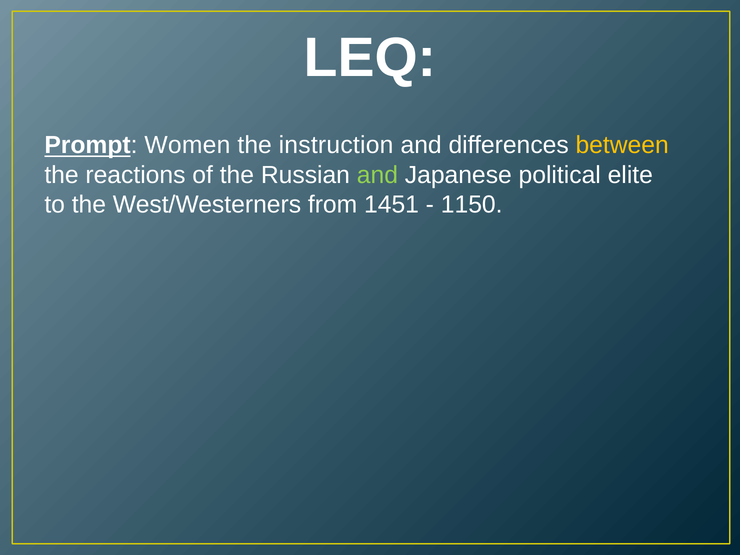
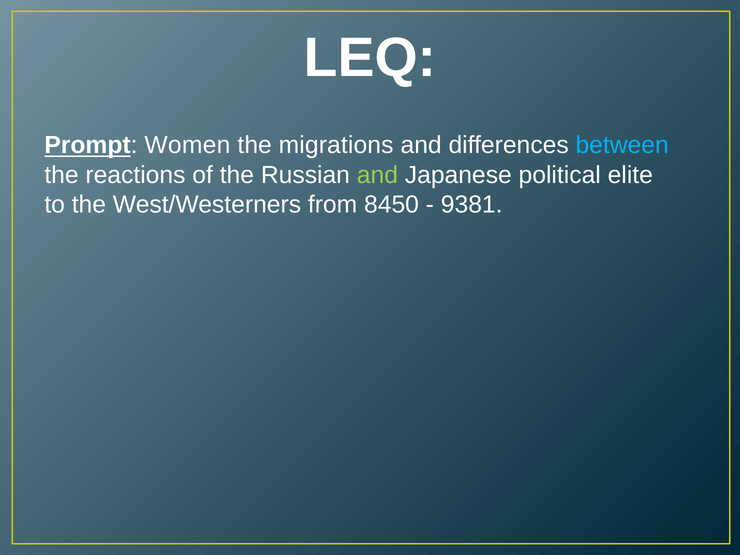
instruction: instruction -> migrations (336, 145)
between colour: yellow -> light blue (622, 145)
1451: 1451 -> 8450 (392, 204)
1150: 1150 -> 9381 (472, 204)
